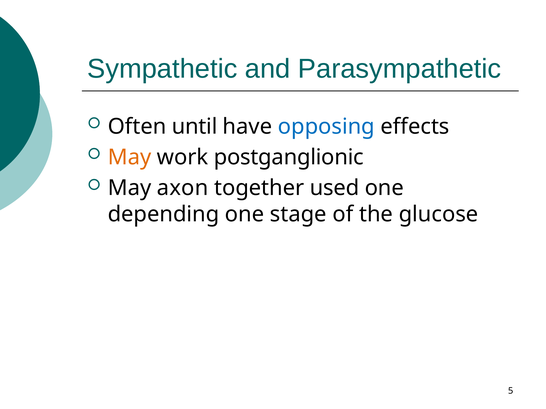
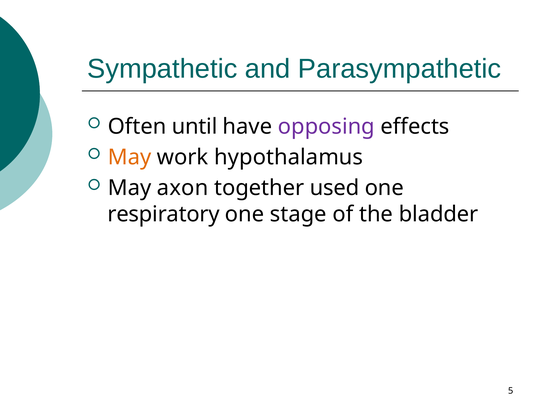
opposing colour: blue -> purple (326, 127)
postganglionic: postganglionic -> hypothalamus (289, 157)
depending: depending -> respiratory (164, 215)
glucose: glucose -> bladder (439, 215)
